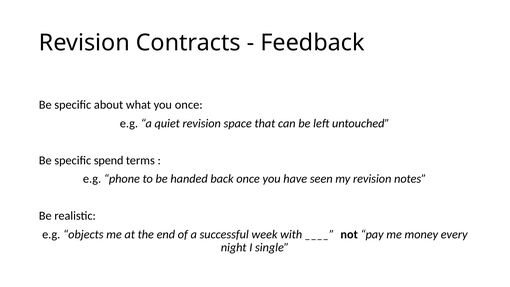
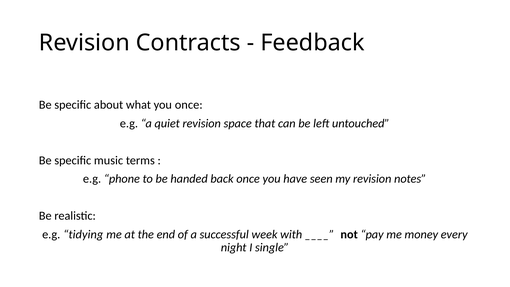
spend: spend -> music (109, 160)
objects: objects -> tidying (83, 234)
